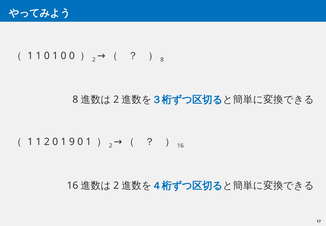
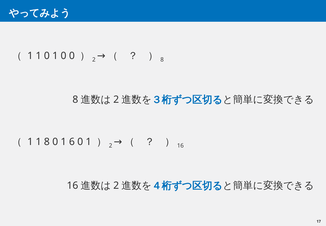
1 2: 2 -> 8 (47, 142)
9: 9 -> 6 (72, 142)
